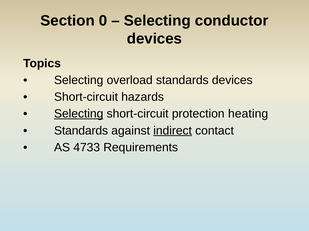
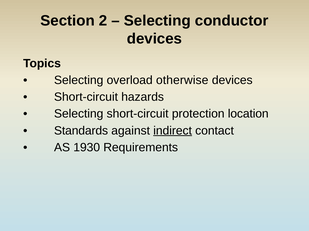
0: 0 -> 2 (103, 21)
overload standards: standards -> otherwise (182, 80)
Selecting underline: present -> none (79, 114)
heating: heating -> location (248, 114)
4733: 4733 -> 1930 (87, 148)
